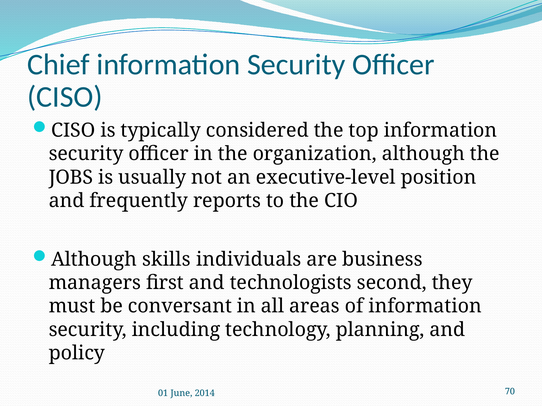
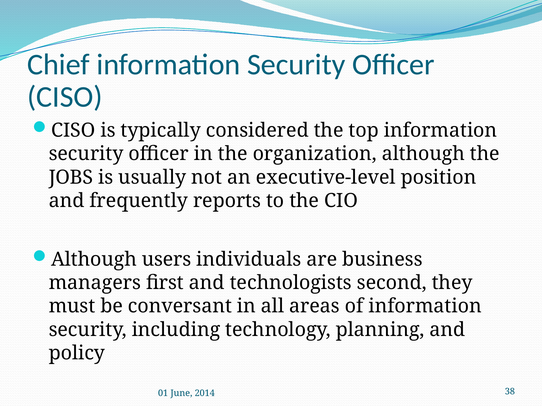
skills: skills -> users (167, 260)
70: 70 -> 38 (510, 392)
